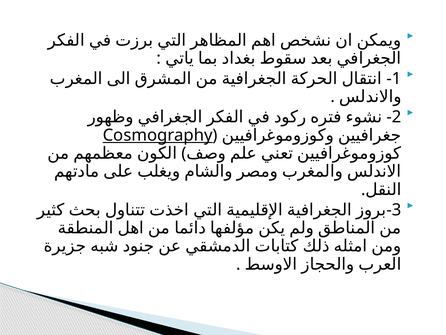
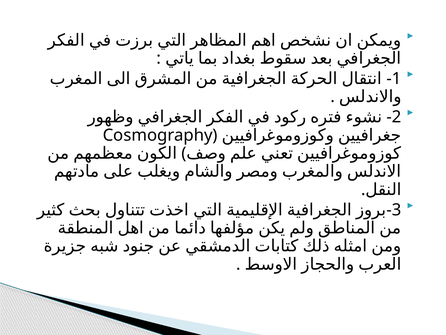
Cosmography underline: present -> none (158, 135)
